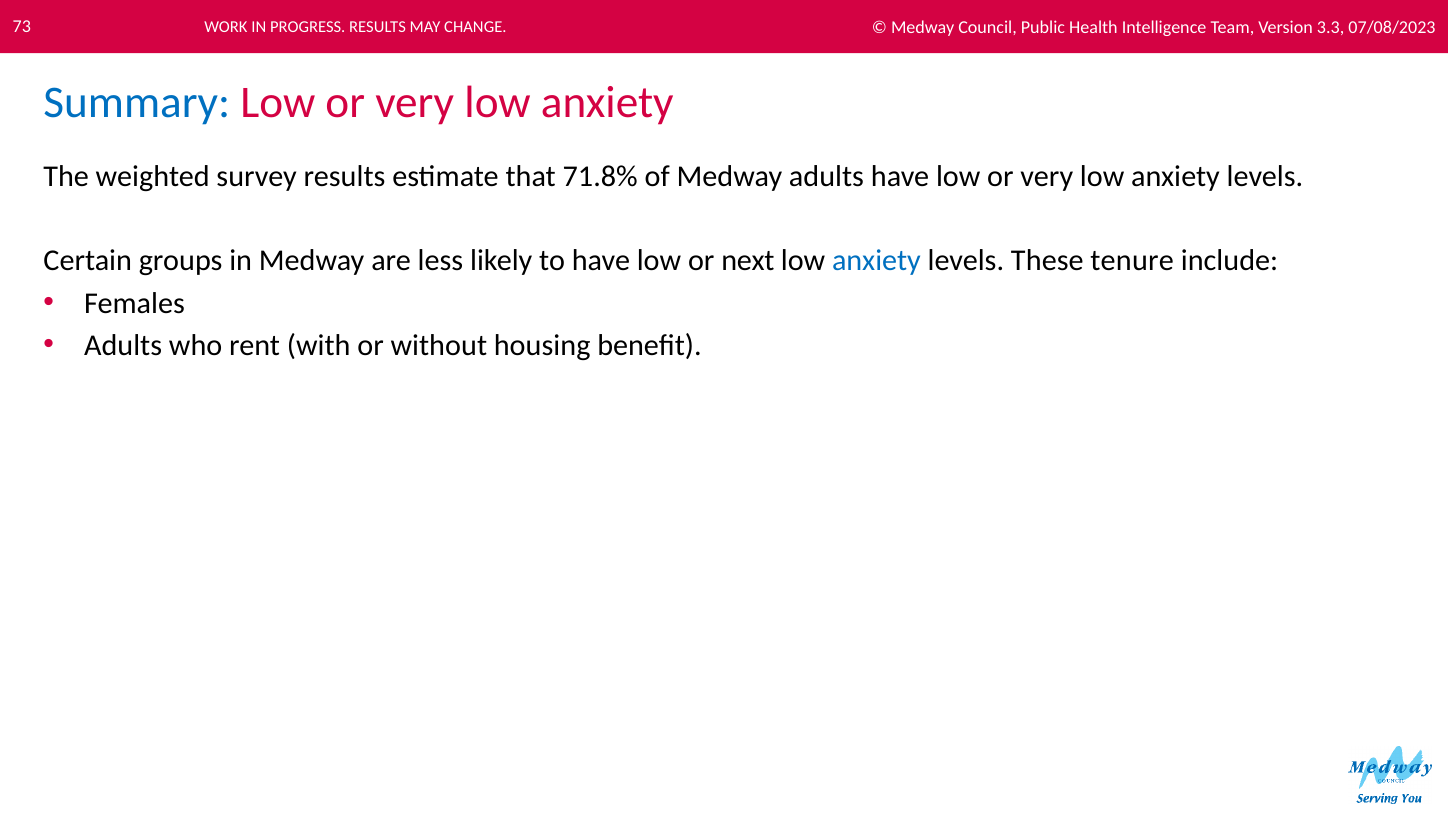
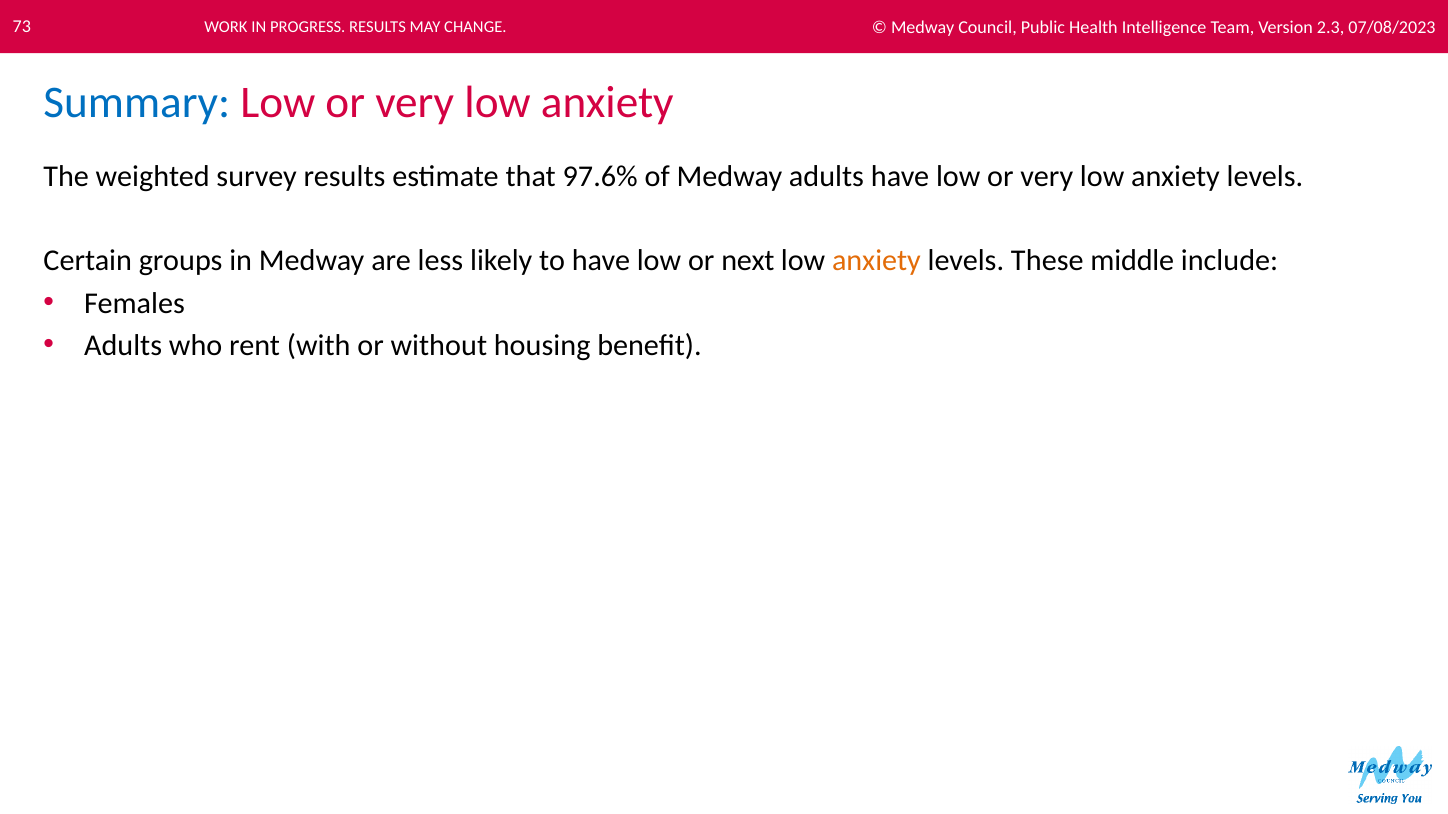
3.3: 3.3 -> 2.3 (1331, 28)
71.8%: 71.8% -> 97.6% (600, 177)
anxiety colour: blue -> orange (876, 261)
tenure: tenure -> middle (1132, 261)
